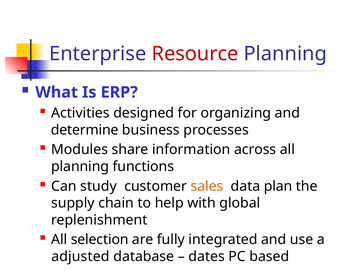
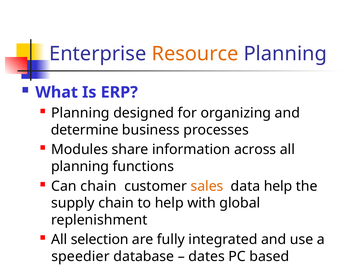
Resource colour: red -> orange (195, 54)
Activities: Activities -> Planning (80, 113)
Can study: study -> chain (99, 187)
data plan: plan -> help (278, 187)
adjusted: adjusted -> speedier (80, 257)
